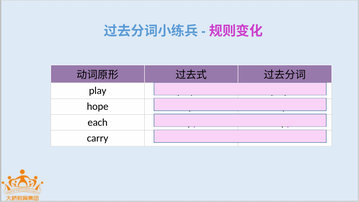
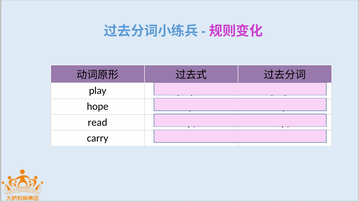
each: each -> read (98, 122)
